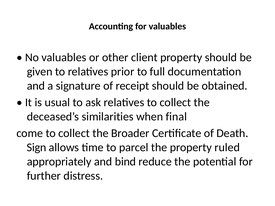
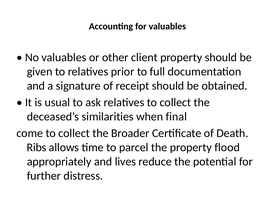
Sign: Sign -> Ribs (37, 148)
ruled: ruled -> flood (227, 148)
bind: bind -> lives (125, 162)
